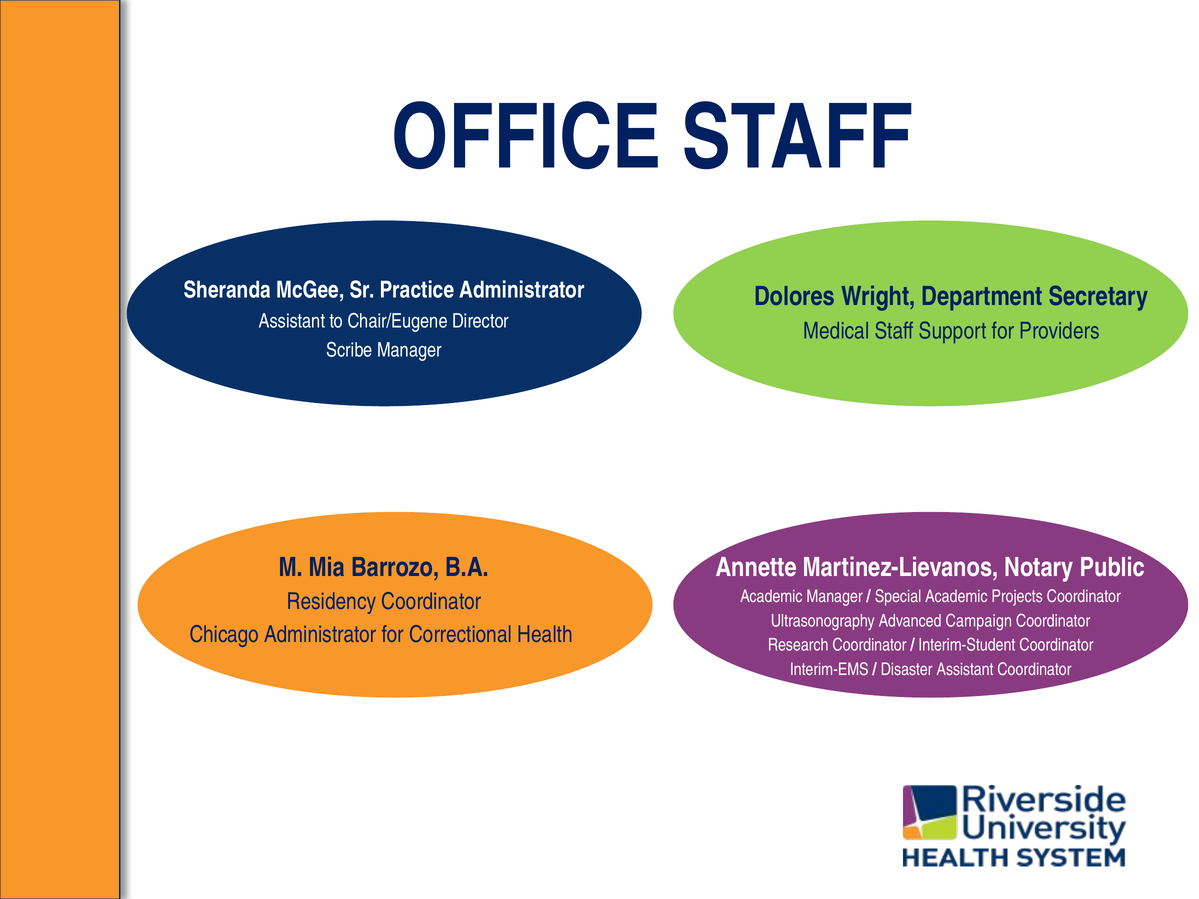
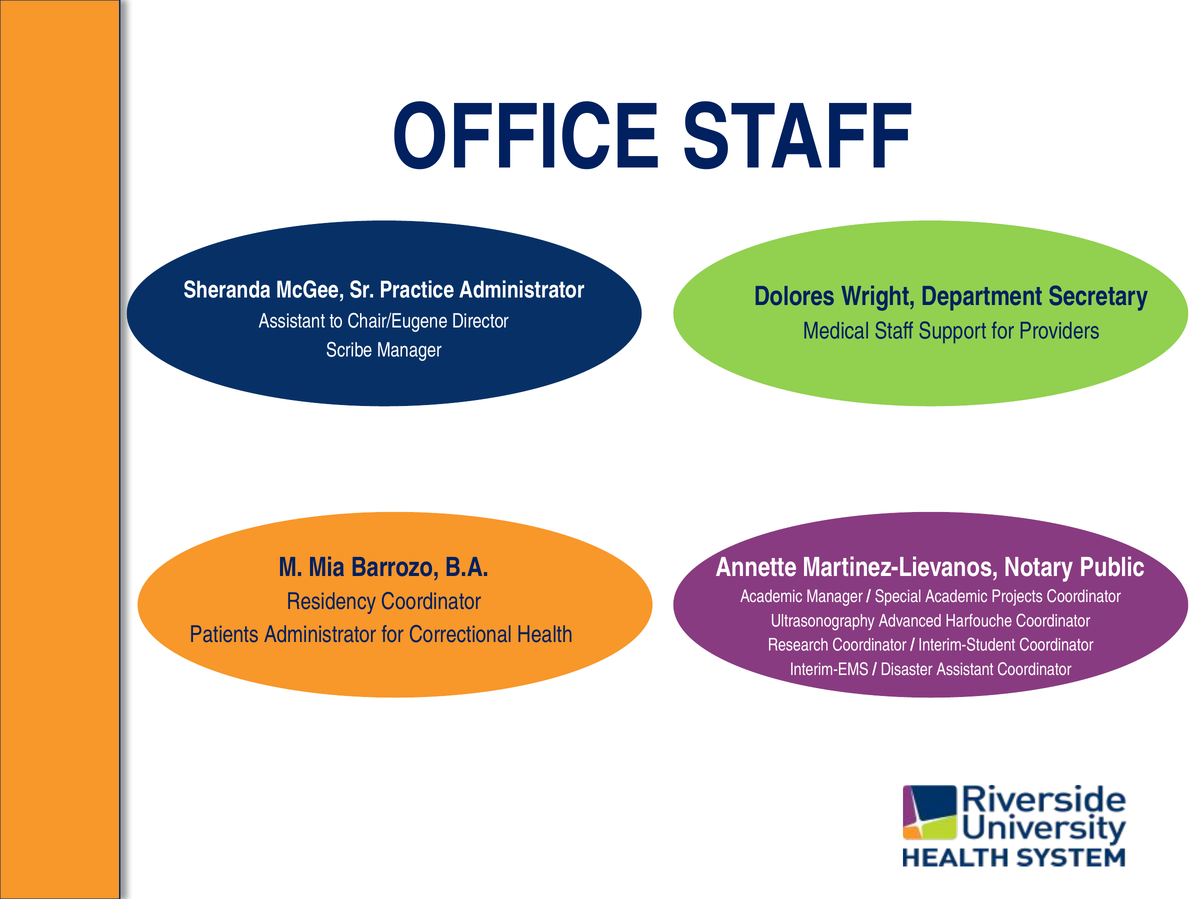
Campaign: Campaign -> Harfouche (979, 621)
Chicago: Chicago -> Patients (224, 635)
